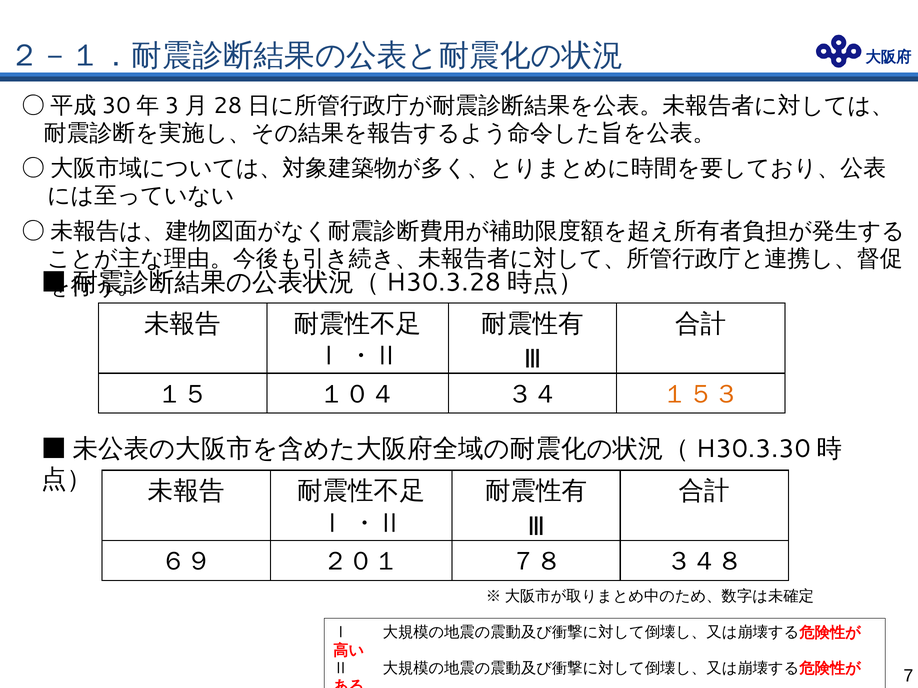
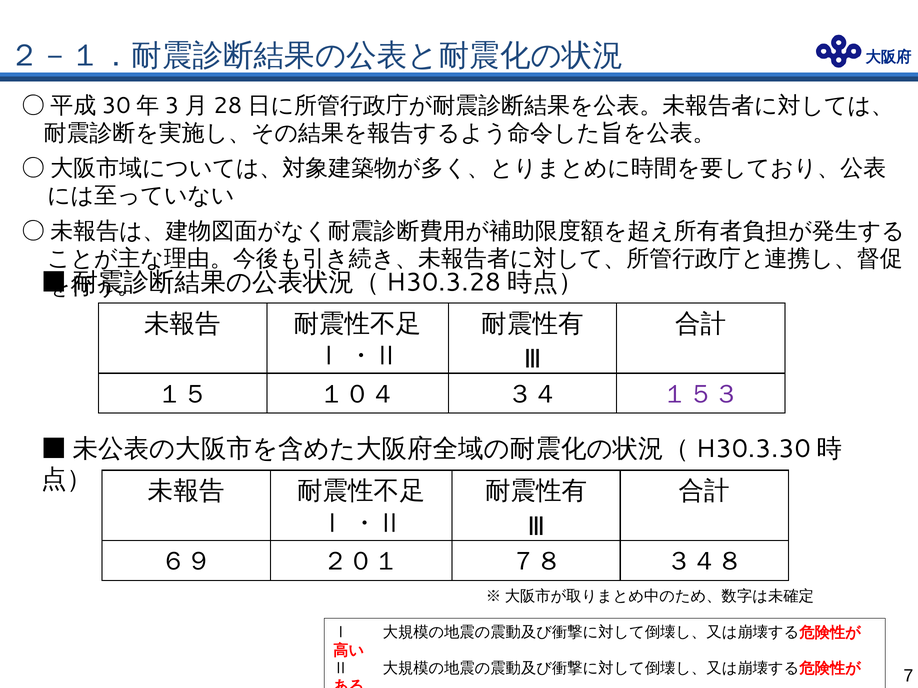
１５３ colour: orange -> purple (701, 394)
